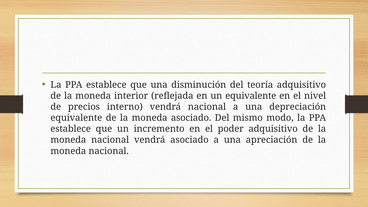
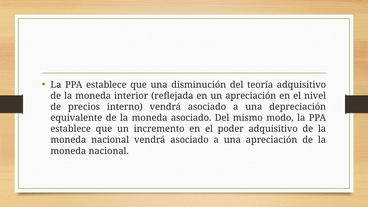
un equivalente: equivalente -> apreciación (251, 96)
interno vendrá nacional: nacional -> asociado (207, 107)
